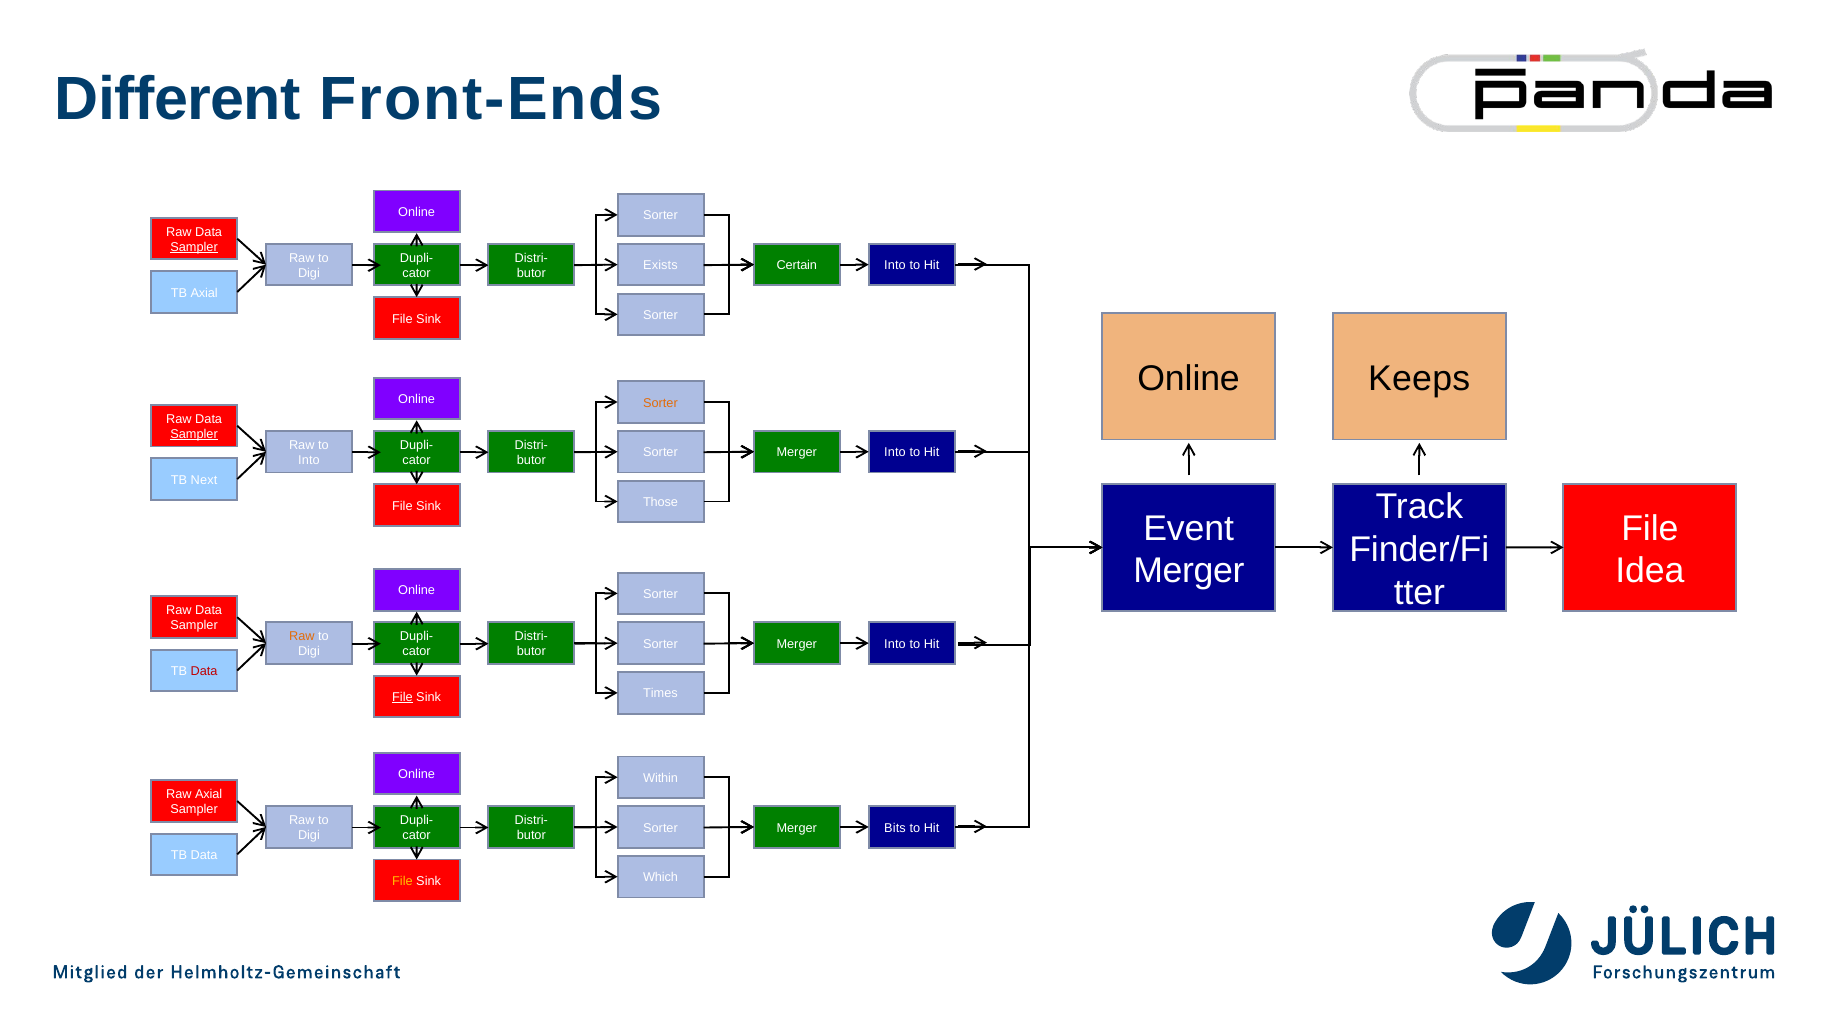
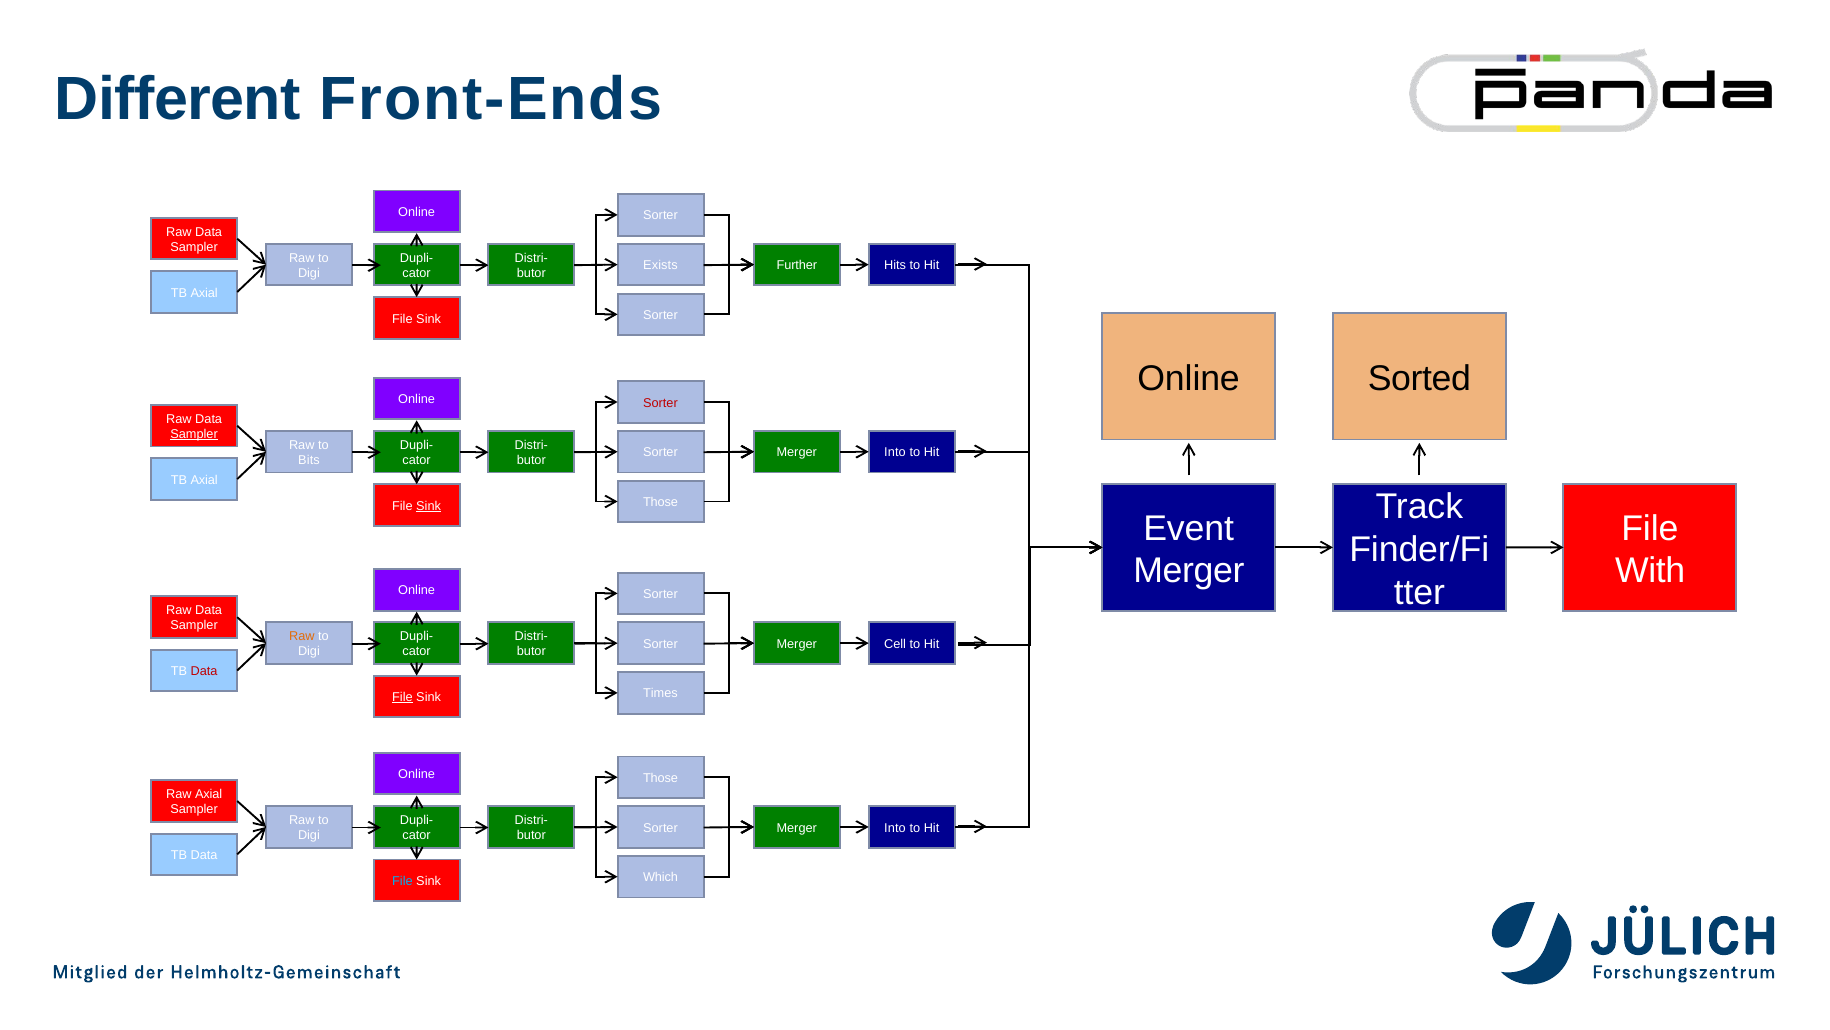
Sampler underline: present -> none (194, 247)
Certain: Certain -> Further (797, 265)
Into: Into -> Hits (895, 265)
Keeps: Keeps -> Sorted (1419, 379)
Sorter colour: orange -> red (660, 403)
Into: Into -> Bits (309, 460)
Next: Next -> Axial (204, 480)
Sink underline: none -> present (429, 506)
Idea: Idea -> With (1650, 571)
Into: Into -> Cell (895, 644)
Within: Within -> Those (661, 778)
Bits: Bits -> Into (895, 827)
File colour: yellow -> light blue (402, 881)
